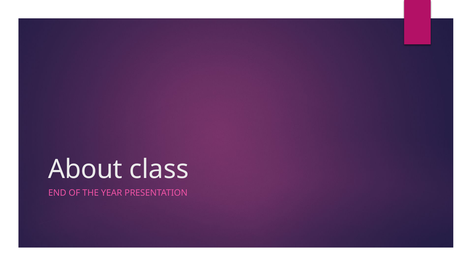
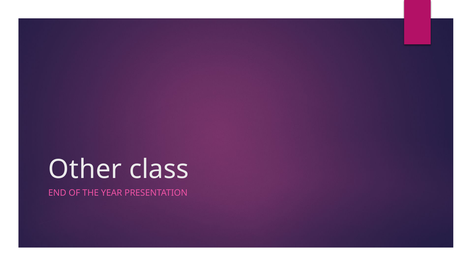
About: About -> Other (85, 169)
